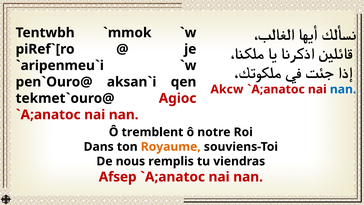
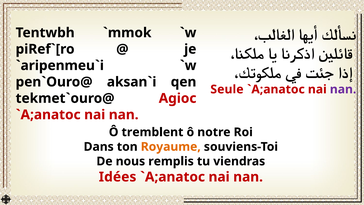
Akcw: Akcw -> Seule (227, 89)
nan colour: blue -> purple (343, 89)
Afsep: Afsep -> Idées (118, 177)
